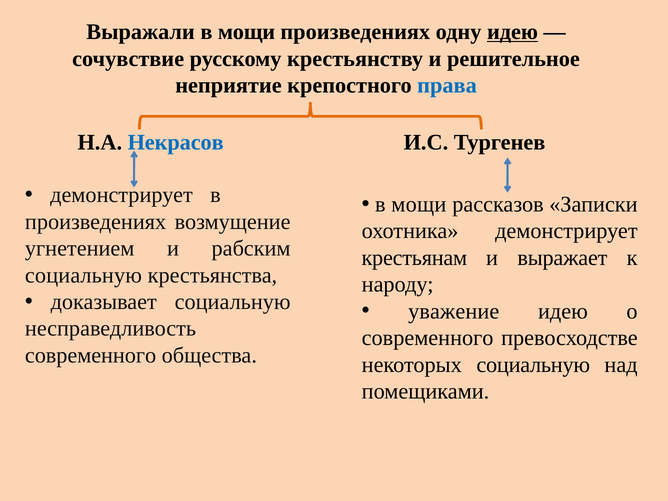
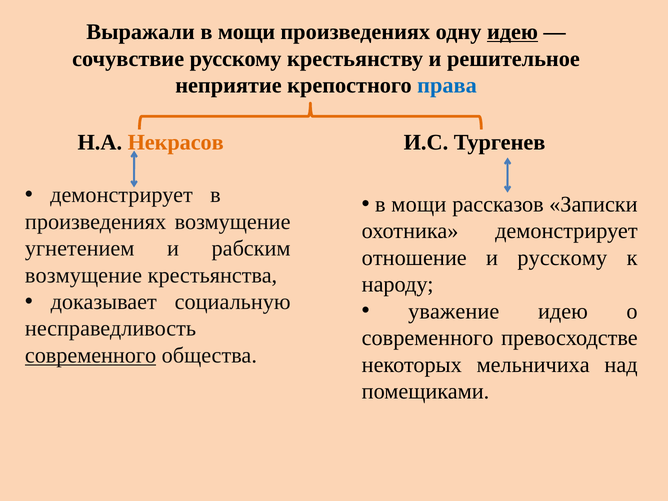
Некрасов colour: blue -> orange (176, 142)
крестьянам: крестьянам -> отношение (414, 258)
и выражает: выражает -> русскому (562, 258)
социальную: социальную -> возмущение (83, 275)
современного underline: none -> present (91, 355)
некоторых социальную: социальную -> мельничиха (533, 365)
